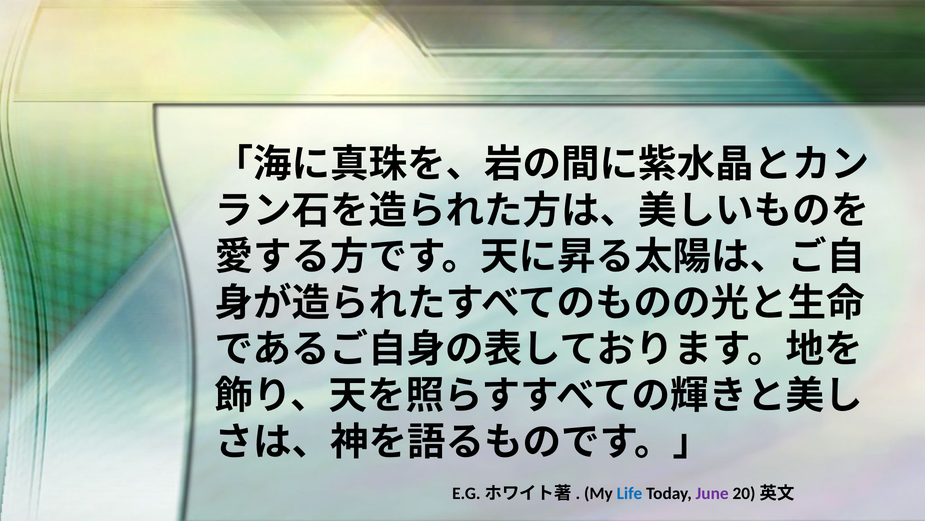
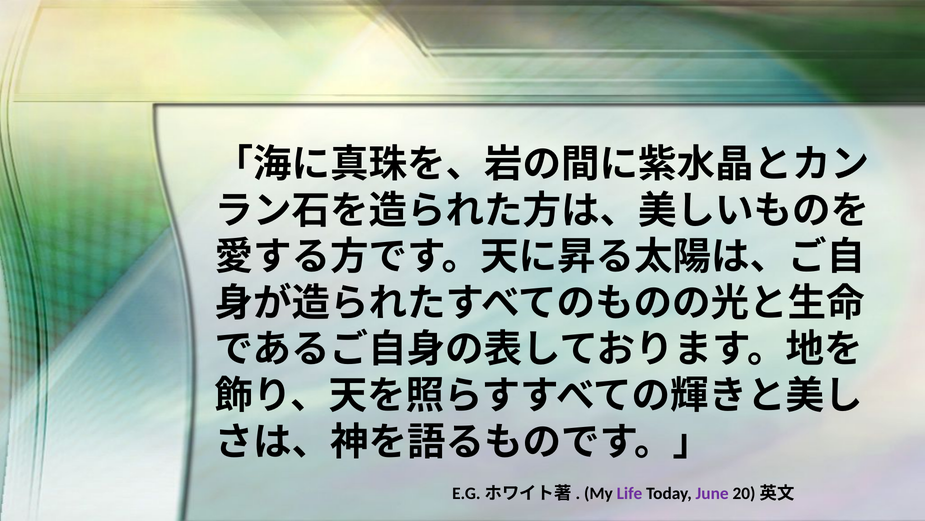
Life colour: blue -> purple (629, 493)
